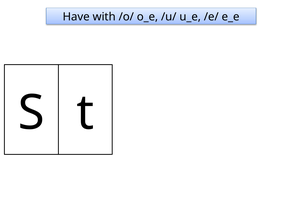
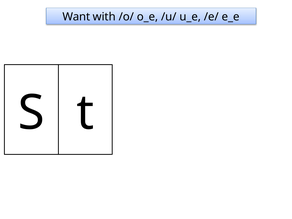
Have: Have -> Want (76, 17)
